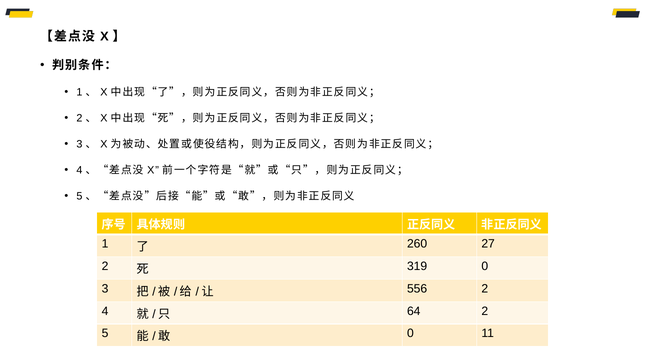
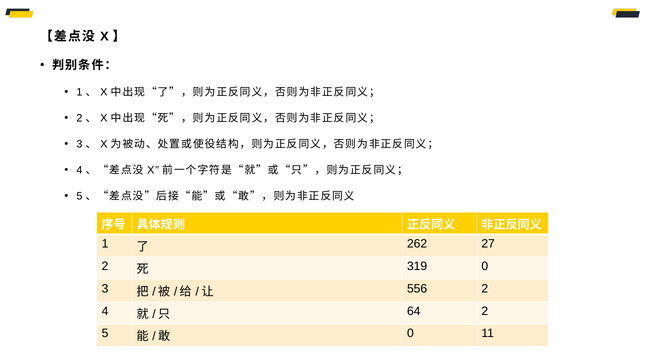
260: 260 -> 262 (417, 244)
